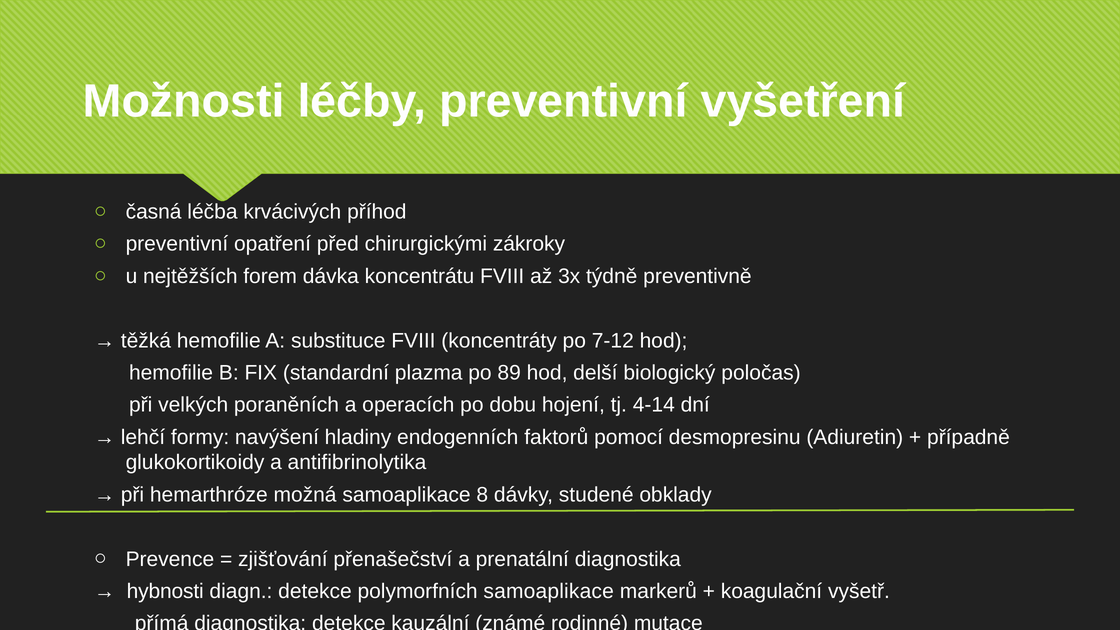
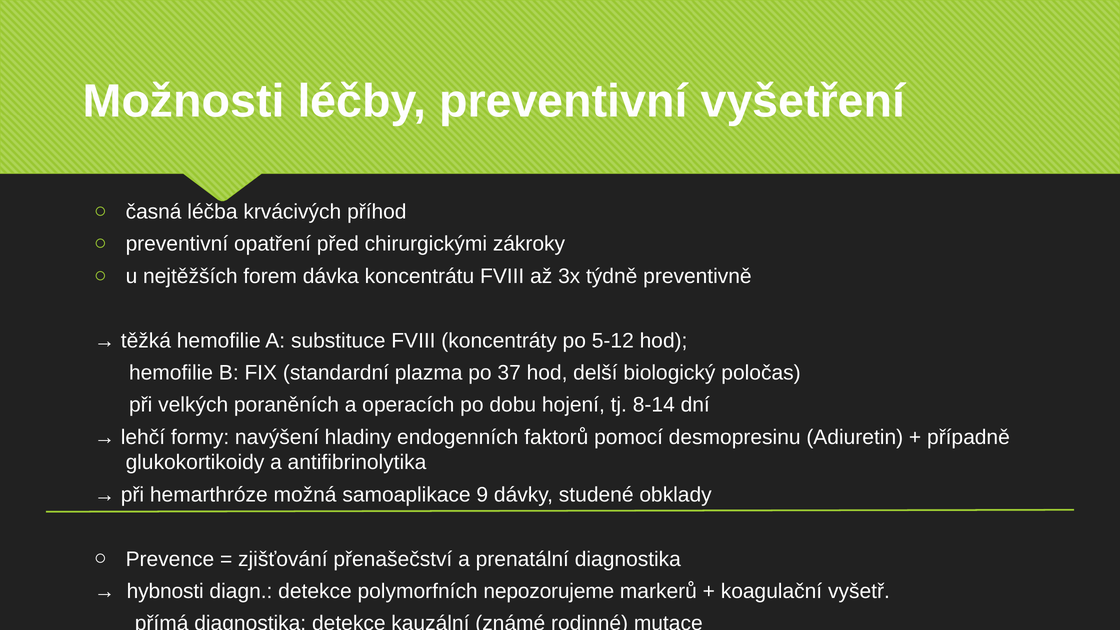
7-12: 7-12 -> 5-12 (613, 341)
89: 89 -> 37 (509, 373)
4-14: 4-14 -> 8-14 (654, 405)
8: 8 -> 9 (482, 495)
polymorfních samoaplikace: samoaplikace -> nepozorujeme (549, 591)
